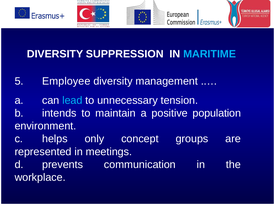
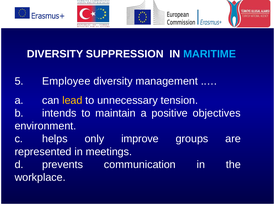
lead colour: light blue -> yellow (72, 101)
population: population -> objectives (217, 113)
concept: concept -> improve (140, 139)
